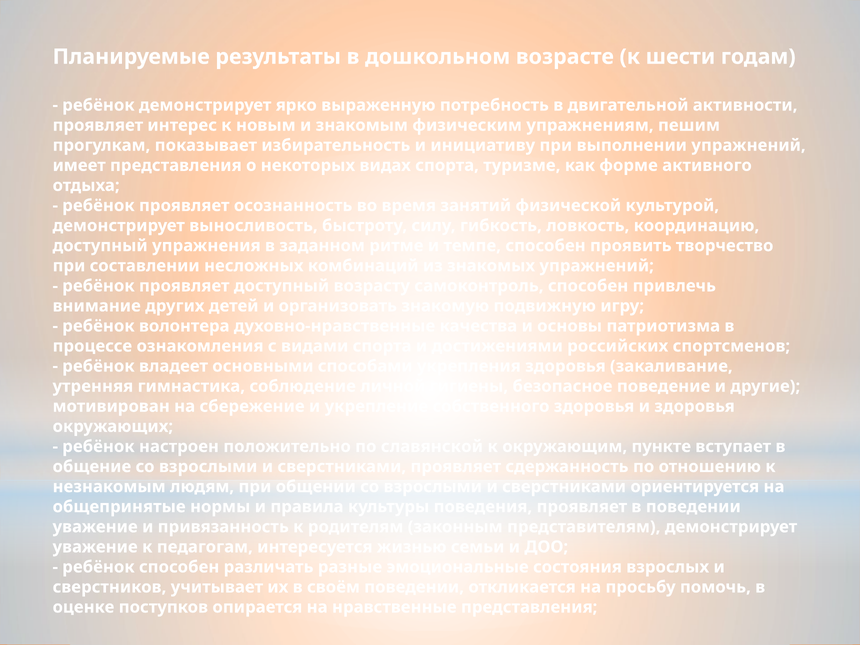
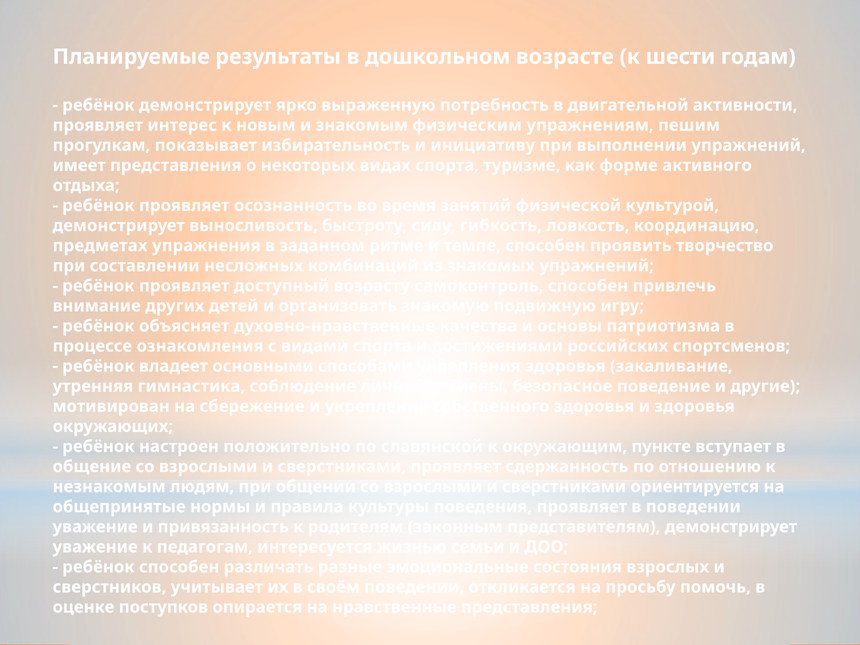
доступный: доступный -> предметах (100, 246)
волонтера: волонтера -> объясняет (184, 326)
